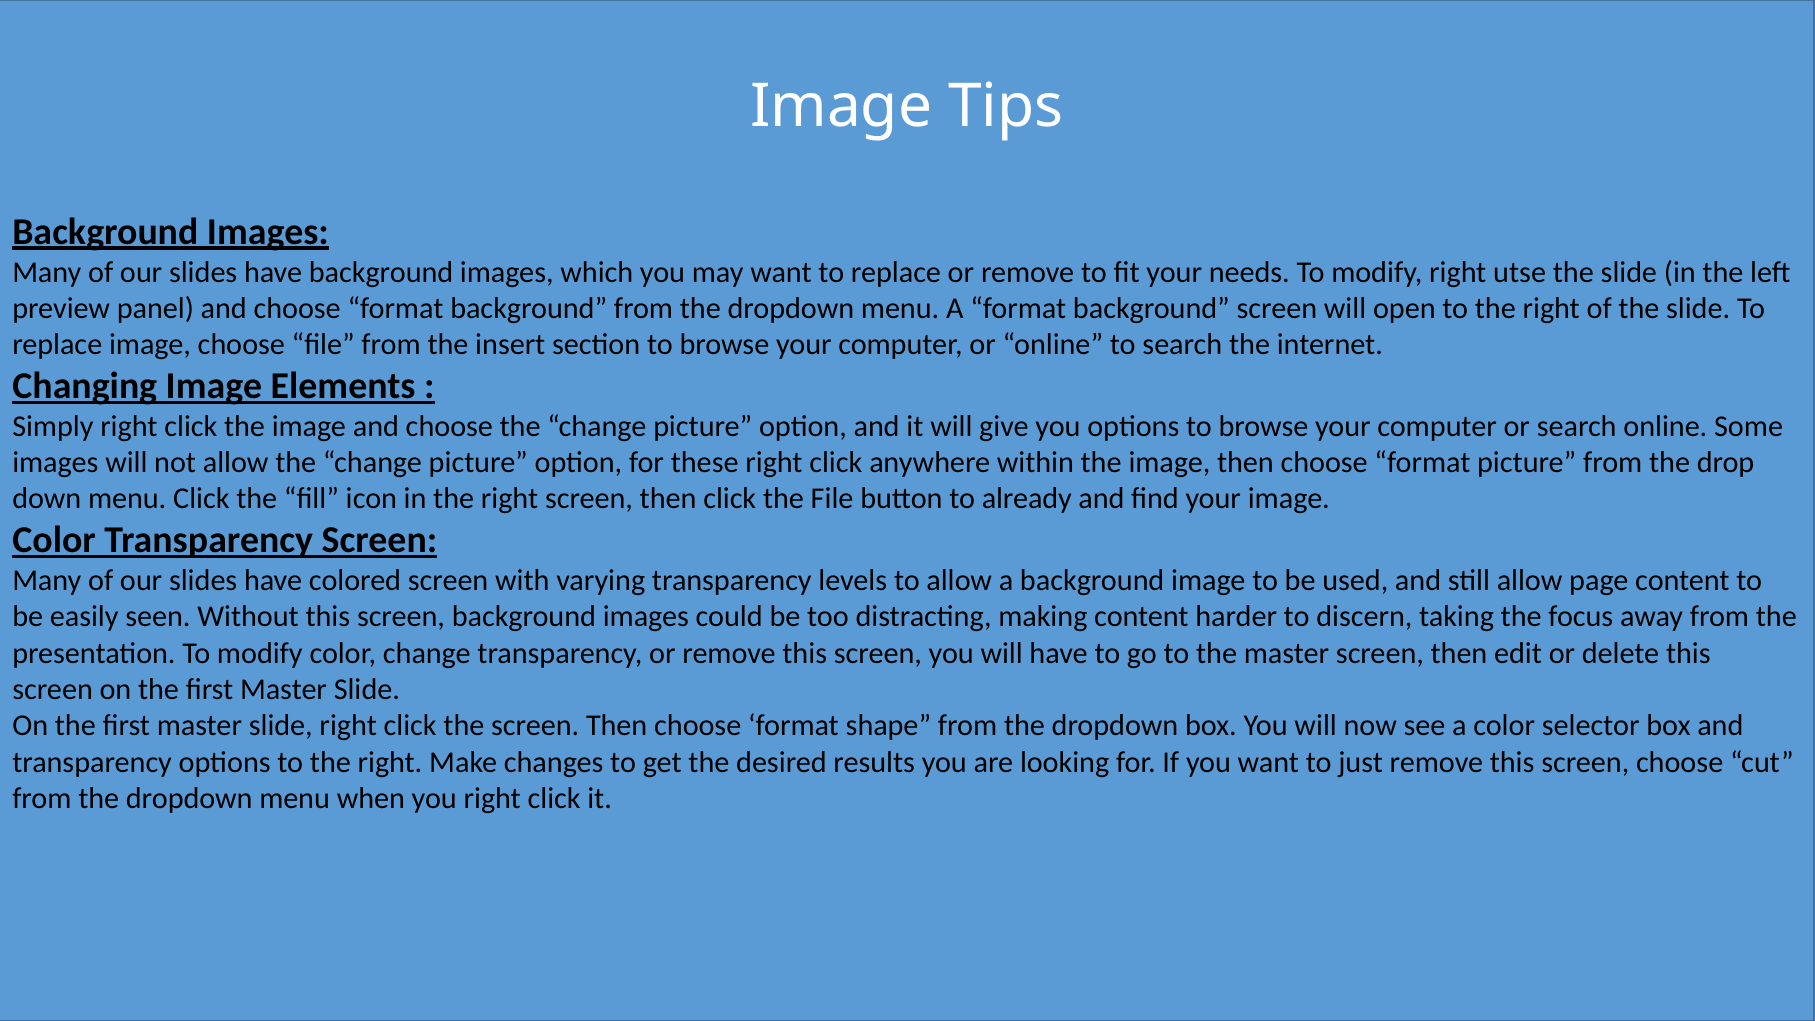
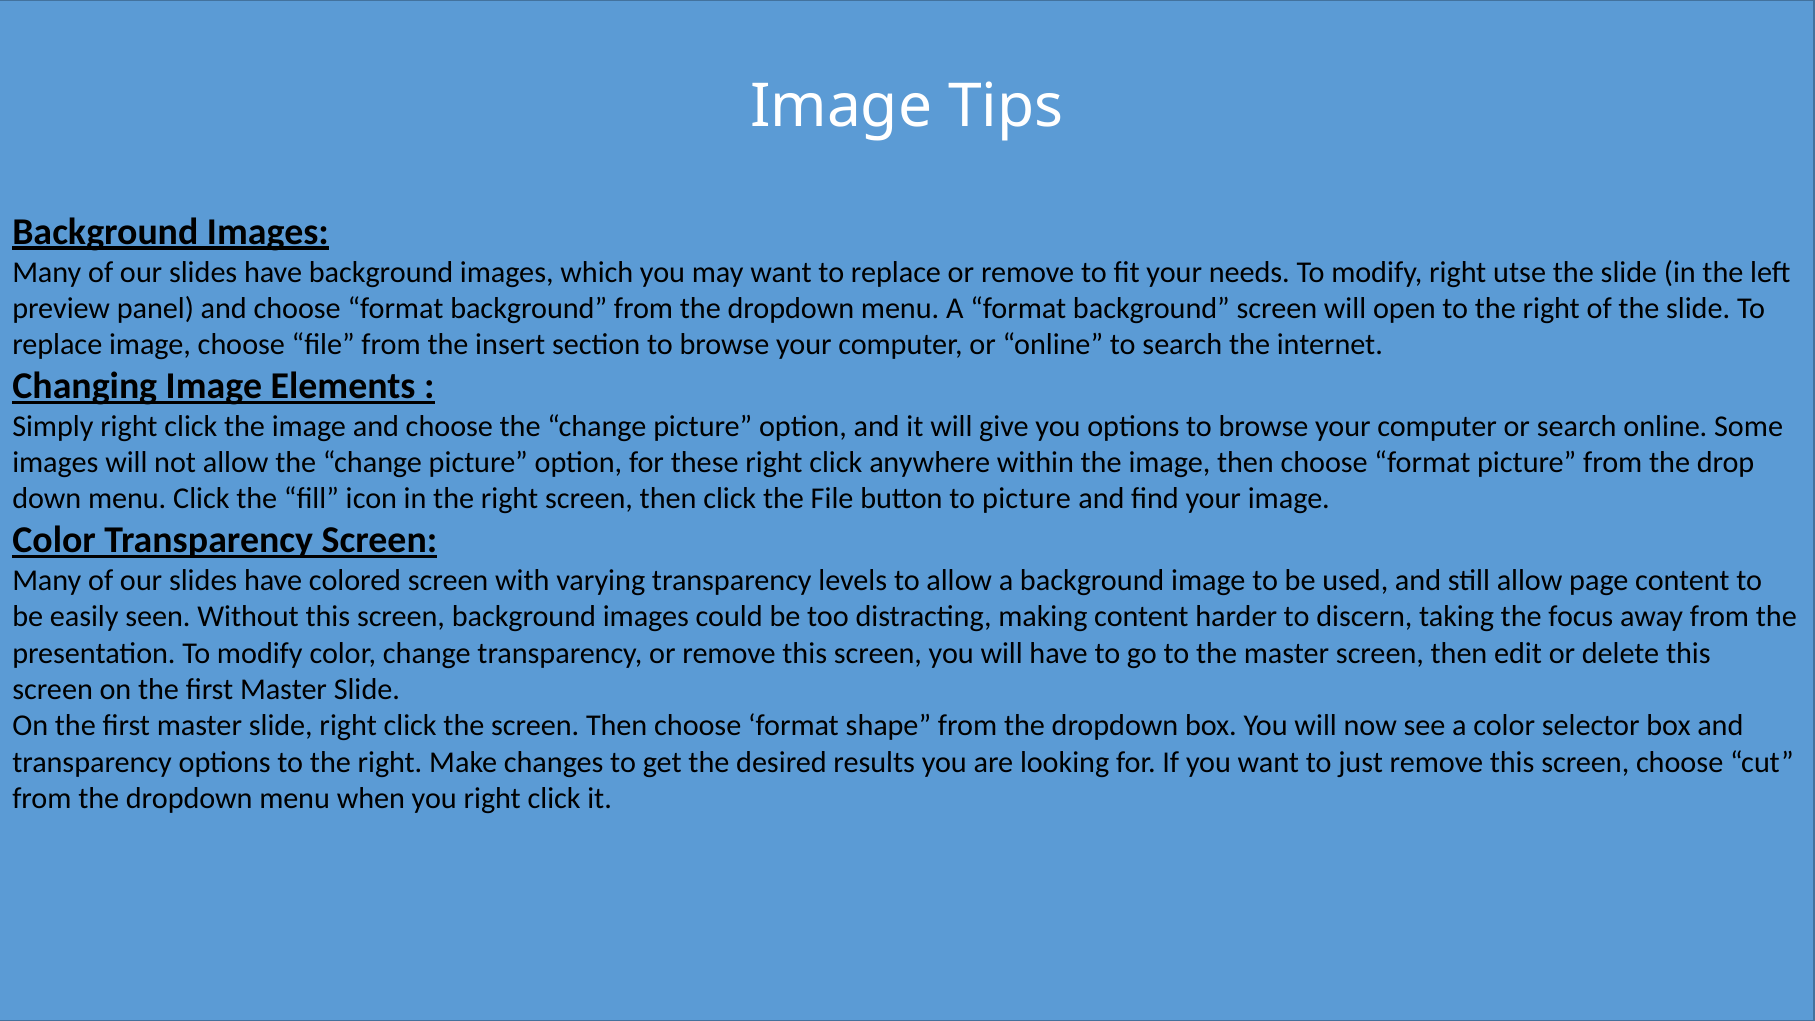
to already: already -> picture (1027, 499)
